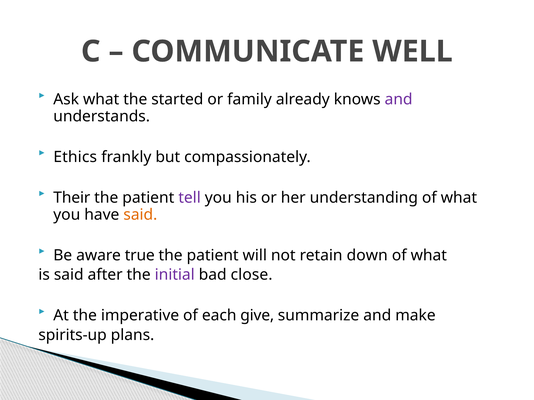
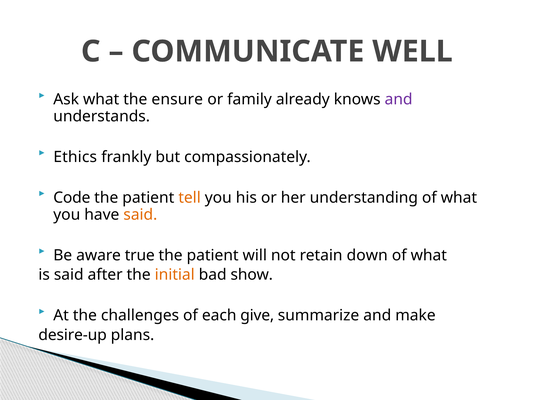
started: started -> ensure (177, 100)
Their: Their -> Code (72, 198)
tell colour: purple -> orange (190, 198)
initial colour: purple -> orange (175, 275)
close: close -> show (252, 275)
imperative: imperative -> challenges (140, 316)
spirits-up: spirits-up -> desire-up (73, 335)
